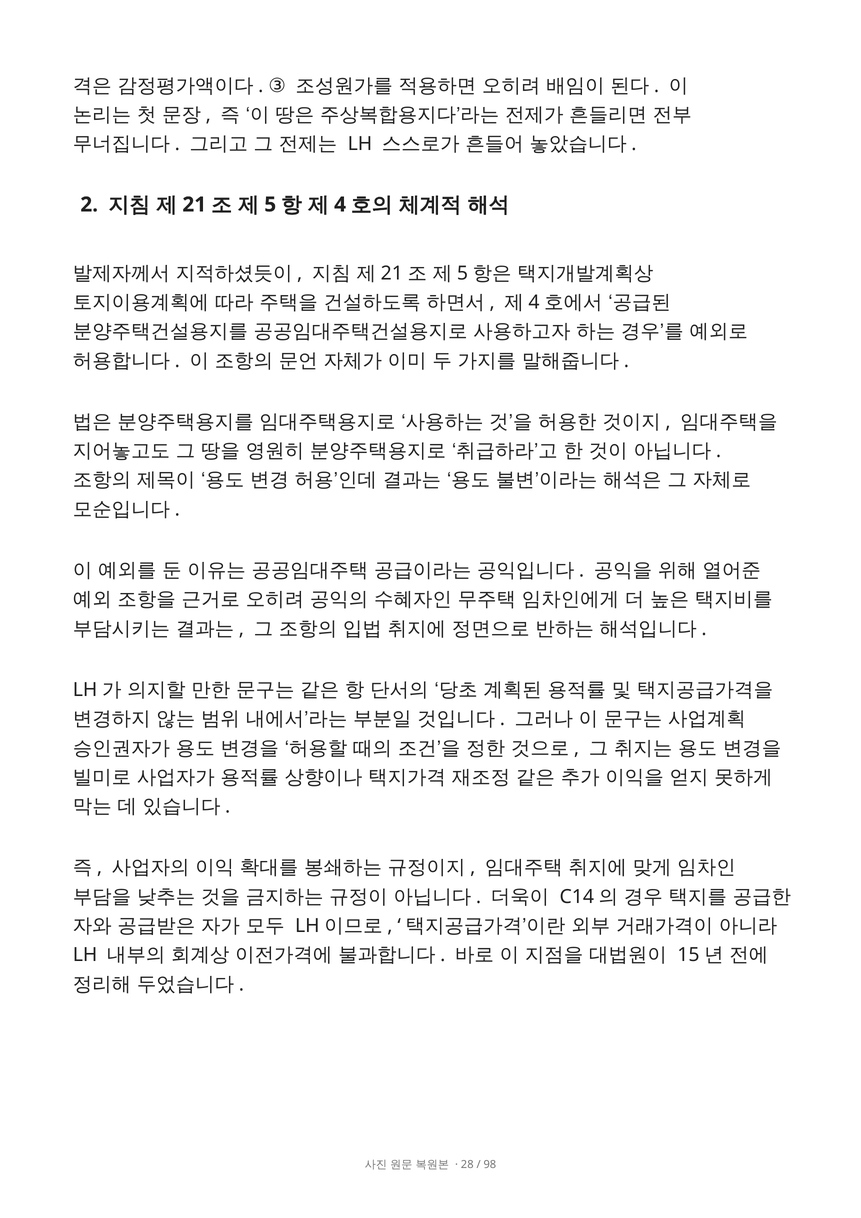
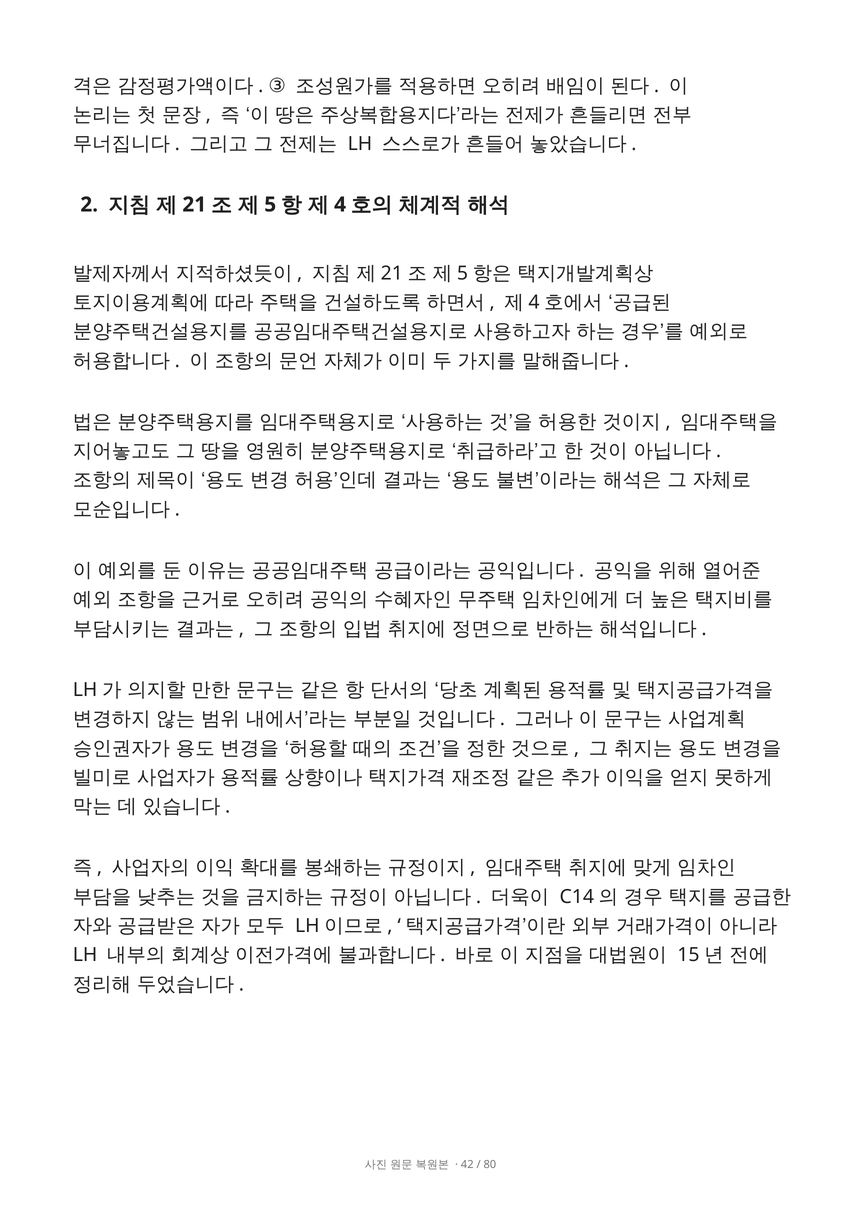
28: 28 -> 42 (467, 1164)
98: 98 -> 80 (490, 1164)
